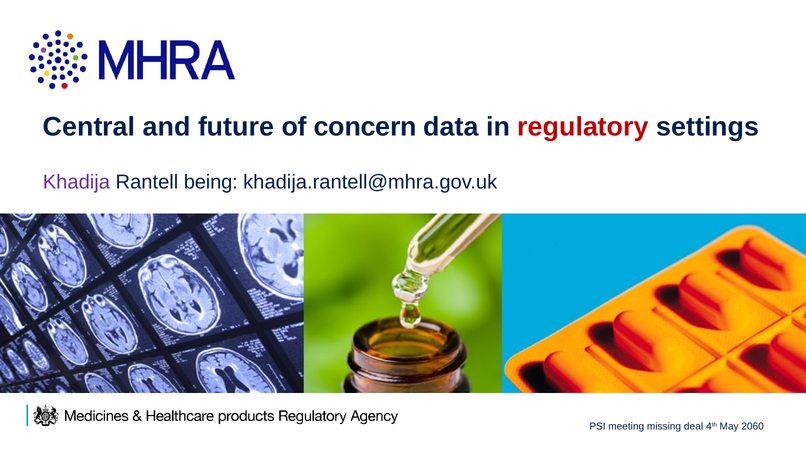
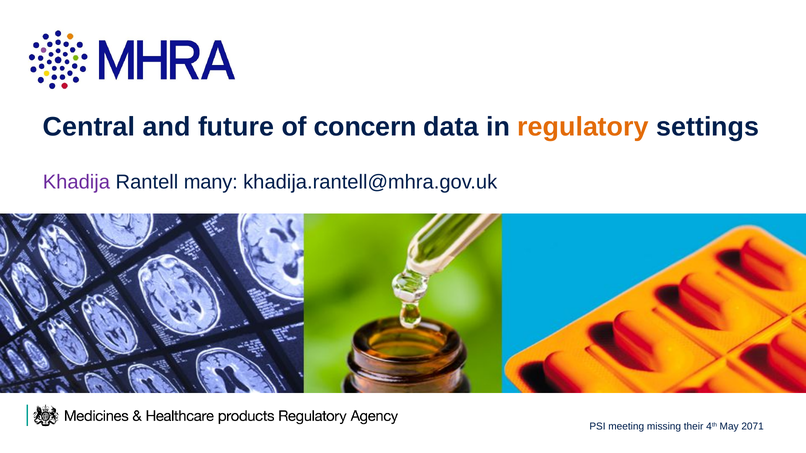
regulatory colour: red -> orange (583, 127)
being: being -> many (211, 182)
deal: deal -> their (694, 427)
2060: 2060 -> 2071 (753, 427)
